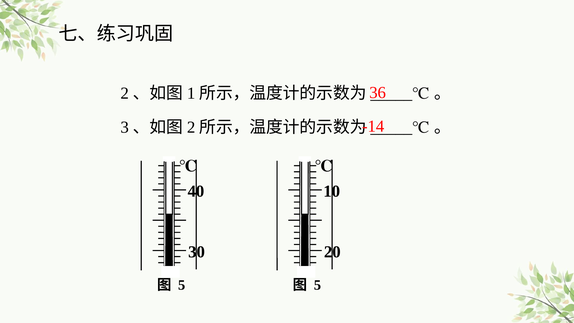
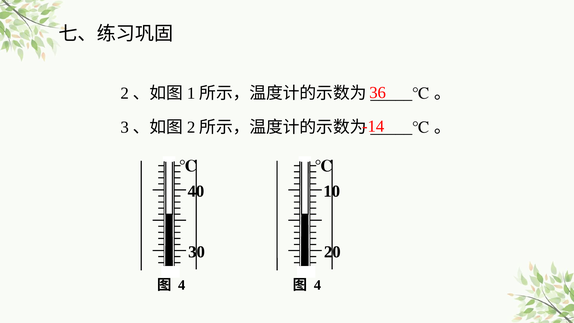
5: 5 -> 4 (182, 285)
5: 5 -> 4 (317, 285)
